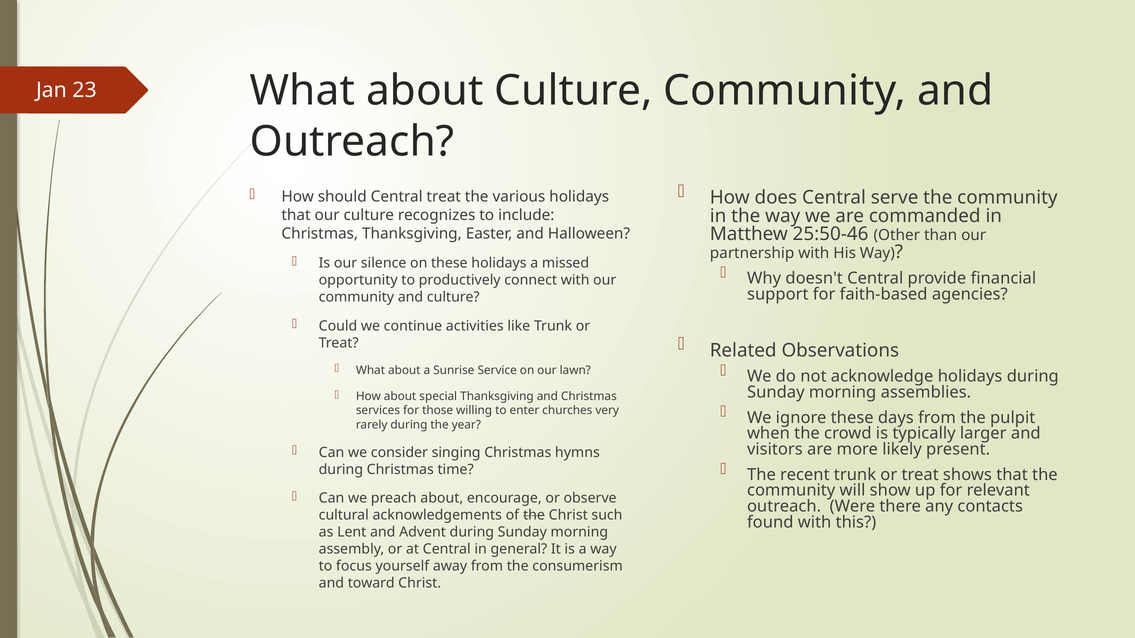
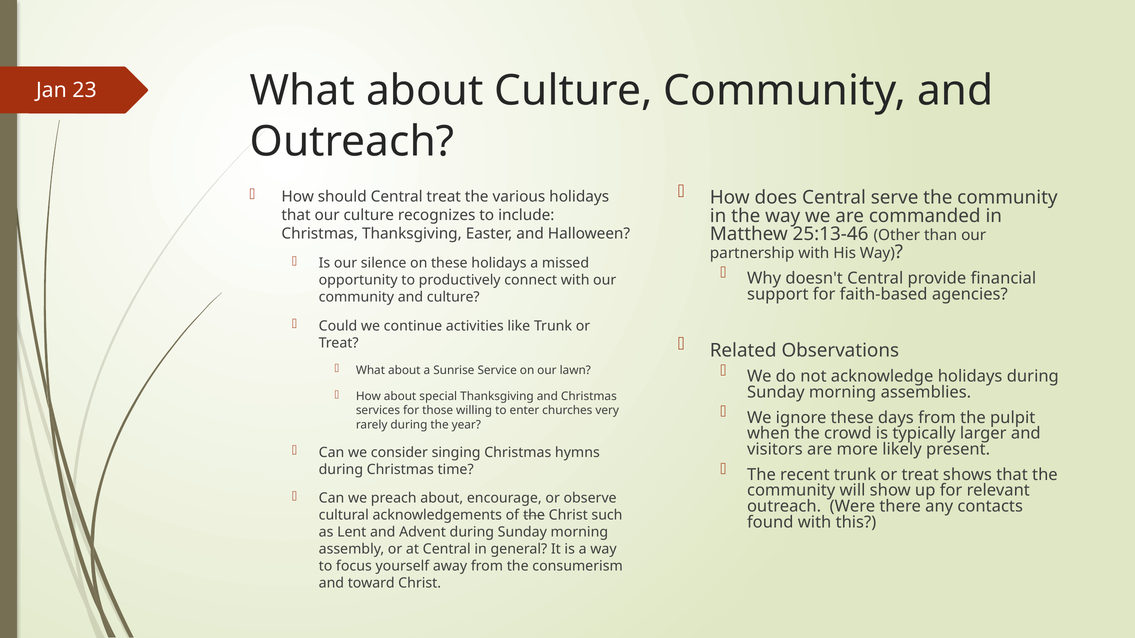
25:50-46: 25:50-46 -> 25:13-46 (831, 234)
